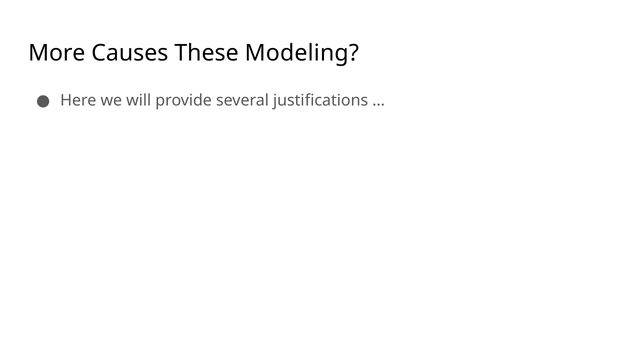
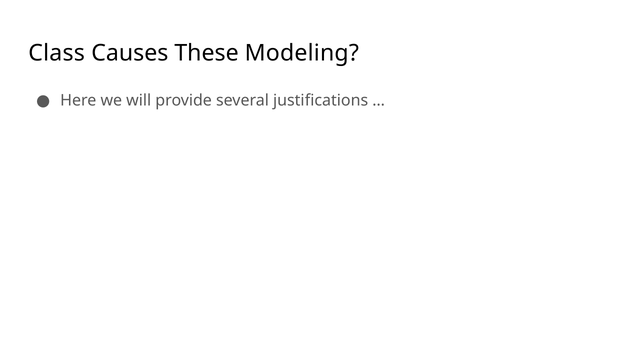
More: More -> Class (57, 53)
